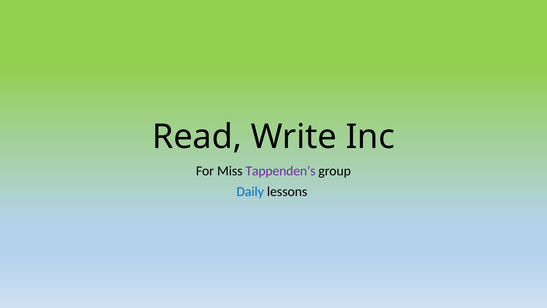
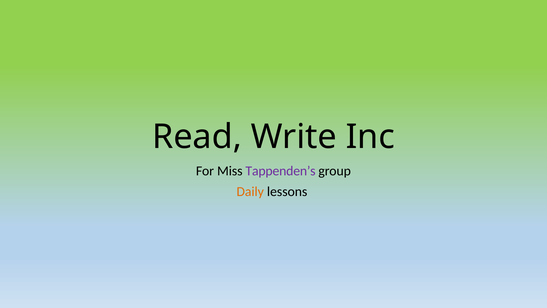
Daily colour: blue -> orange (250, 191)
